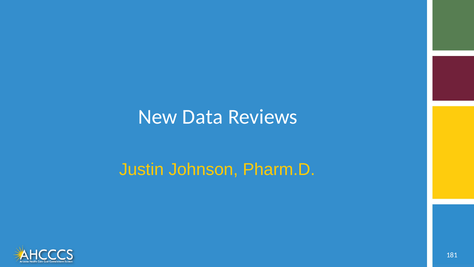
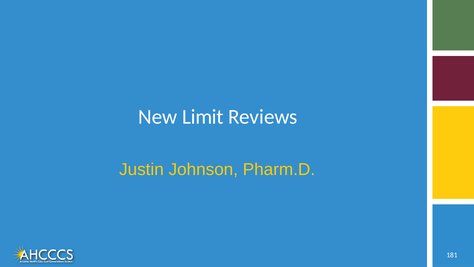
Data: Data -> Limit (203, 117)
